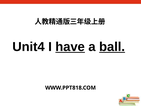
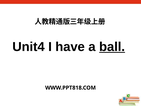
have underline: present -> none (70, 47)
